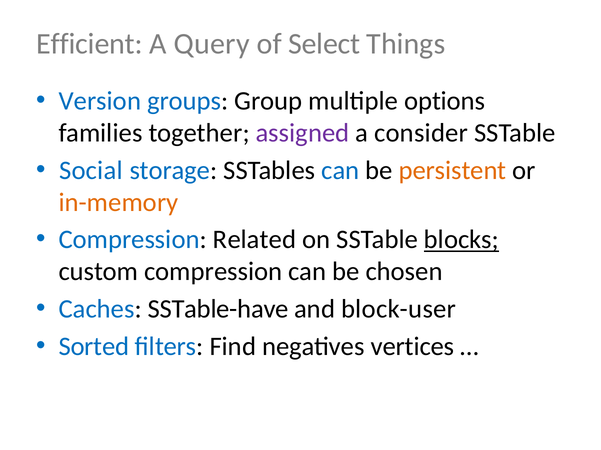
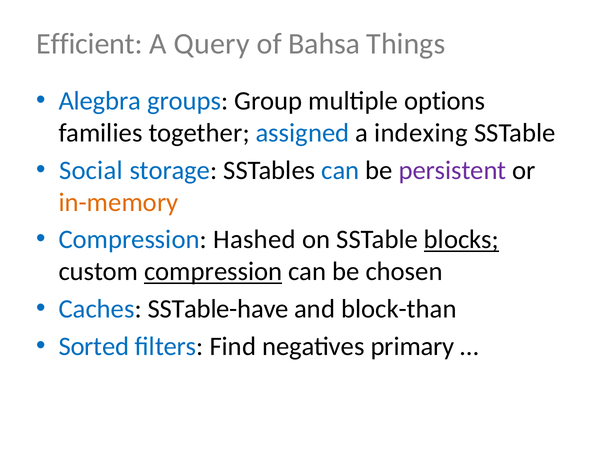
Select: Select -> Bahsa (324, 44)
Version: Version -> Alegbra (100, 101)
assigned colour: purple -> blue (302, 133)
consider: consider -> indexing (421, 133)
persistent colour: orange -> purple (453, 171)
Related: Related -> Hashed (254, 240)
compression underline: none -> present (213, 272)
block-user: block-user -> block-than (399, 309)
vertices: vertices -> primary (413, 347)
